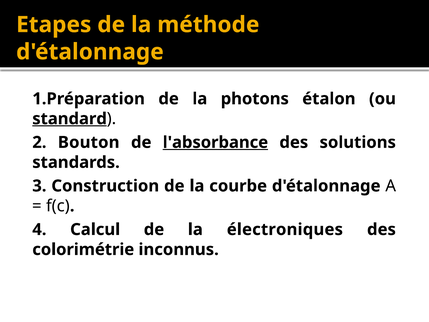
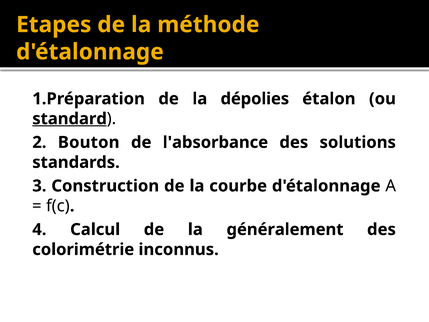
photons: photons -> dépolies (255, 99)
l'absorbance underline: present -> none (215, 142)
électroniques: électroniques -> généralement (285, 229)
